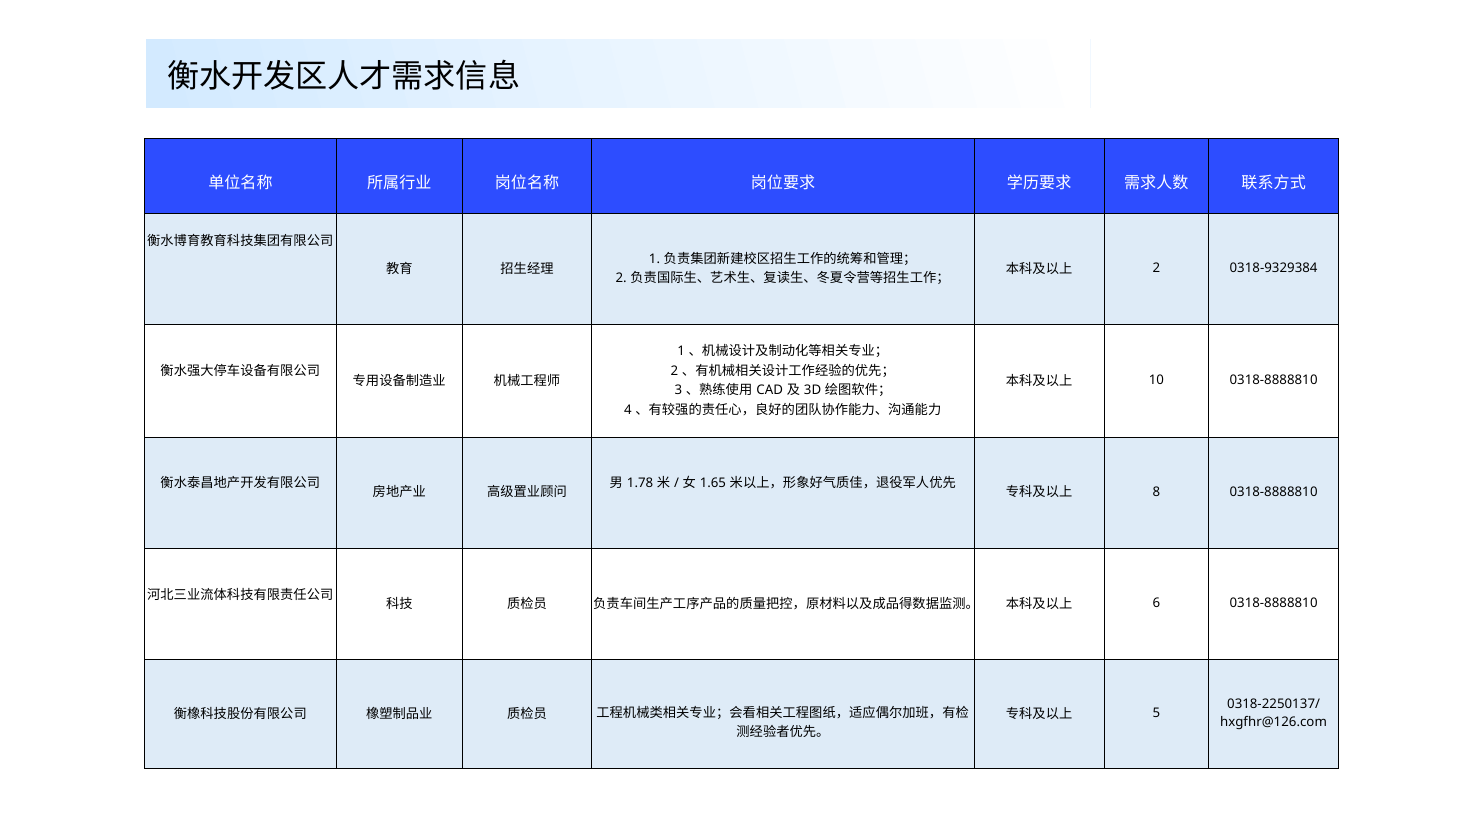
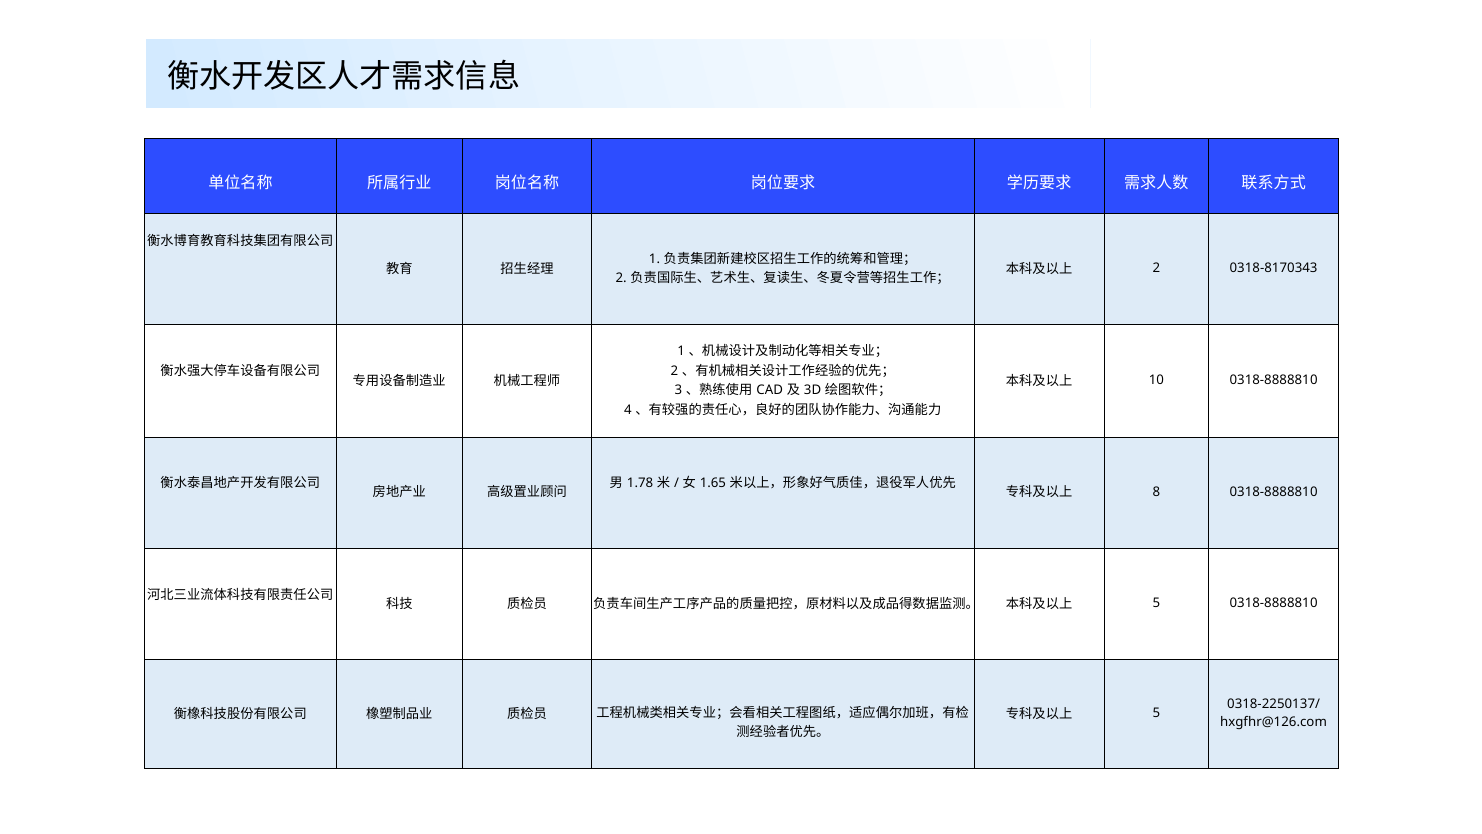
0318-9329384: 0318-9329384 -> 0318-8170343 (1274, 268)
6: 6 -> 5 (1156, 603)
